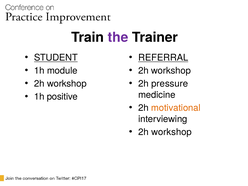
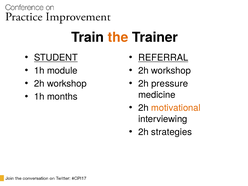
the colour: purple -> orange (118, 37)
positive: positive -> months (62, 97)
workshop: workshop -> strategies (172, 132)
